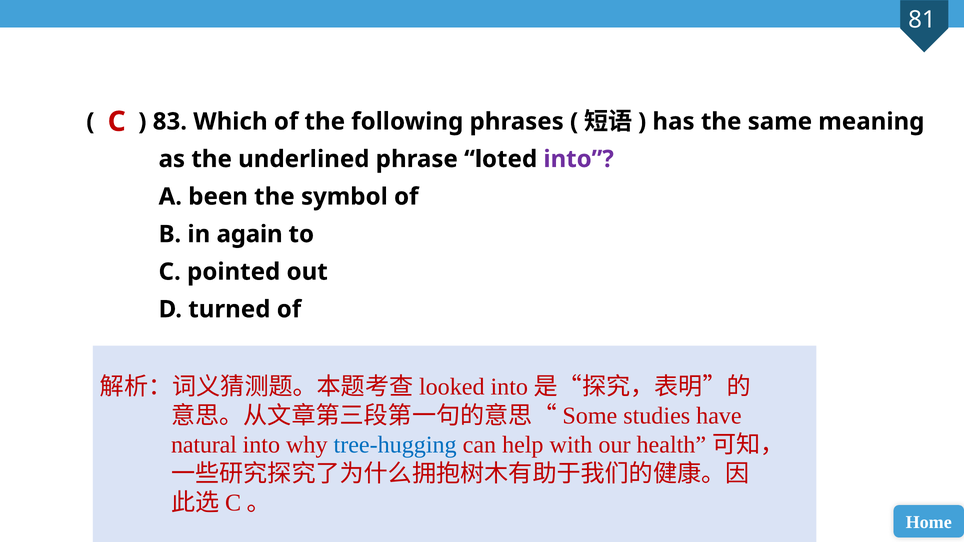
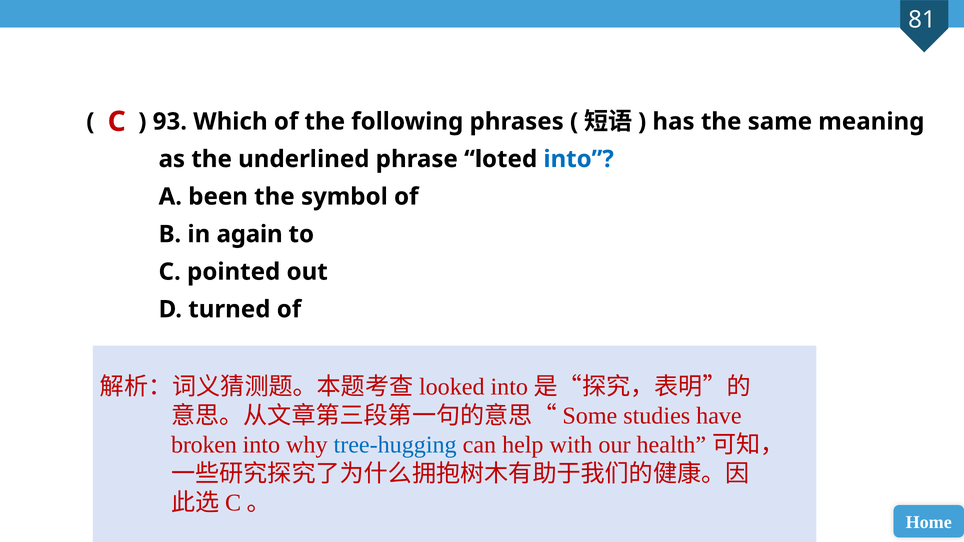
83: 83 -> 93 (170, 122)
into colour: purple -> blue (579, 159)
natural: natural -> broken (204, 445)
